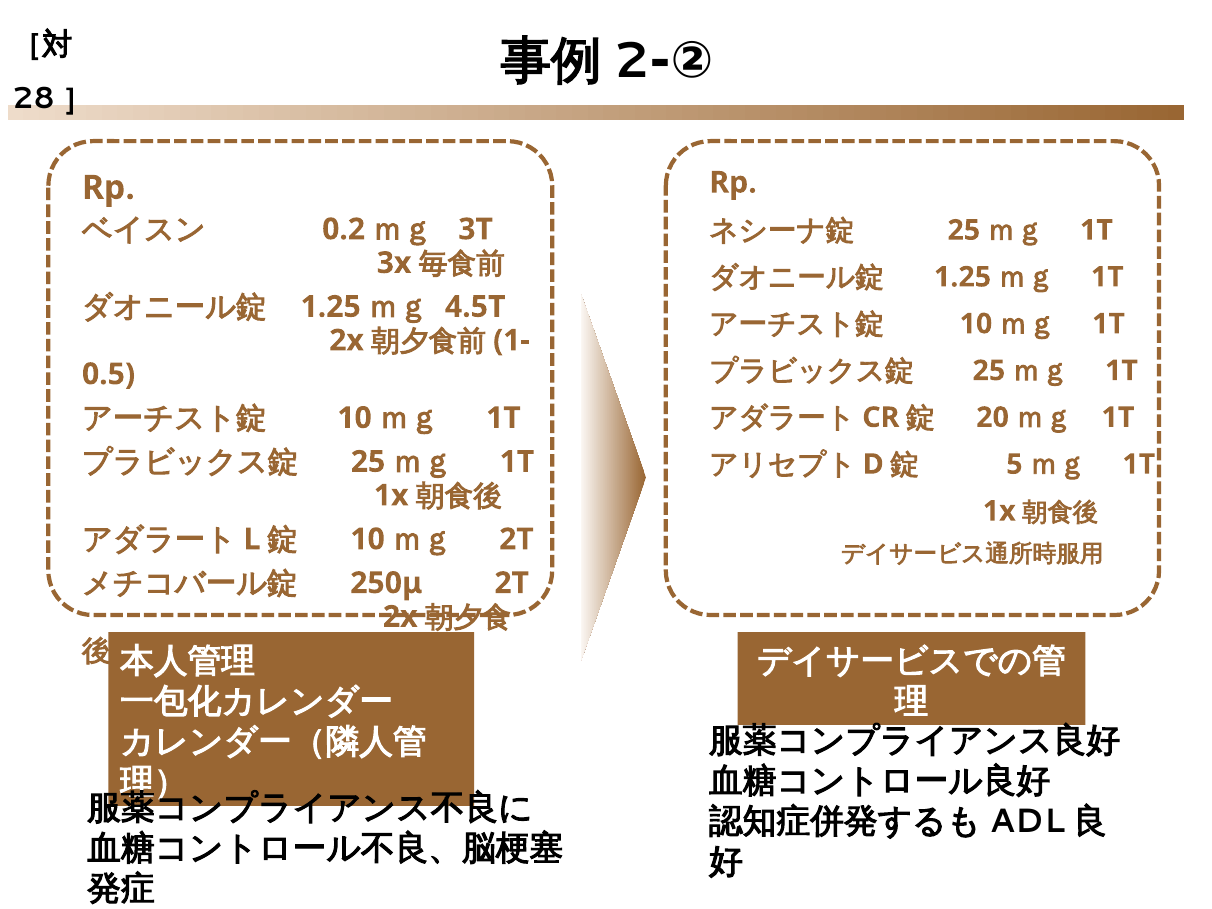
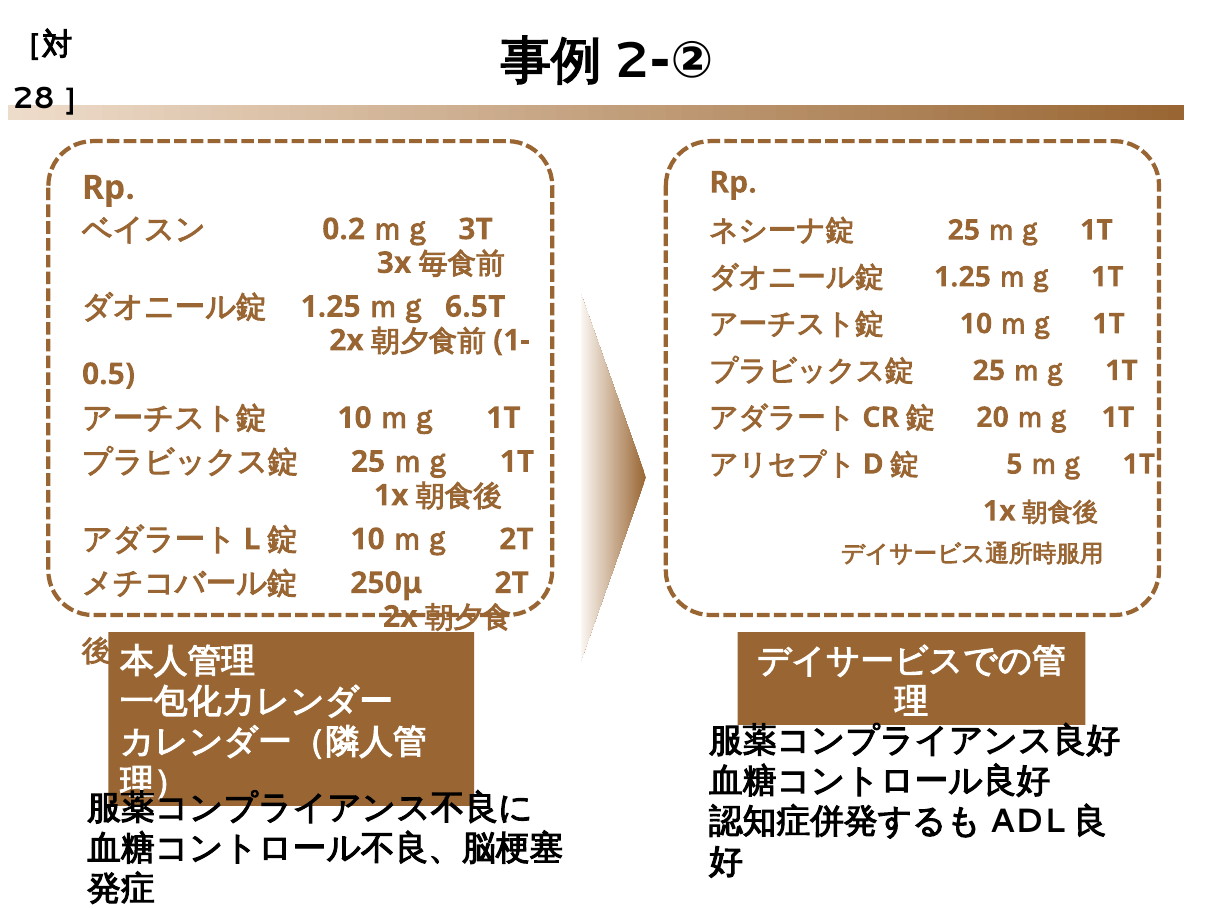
4.5T: 4.5T -> 6.5T (475, 307)
